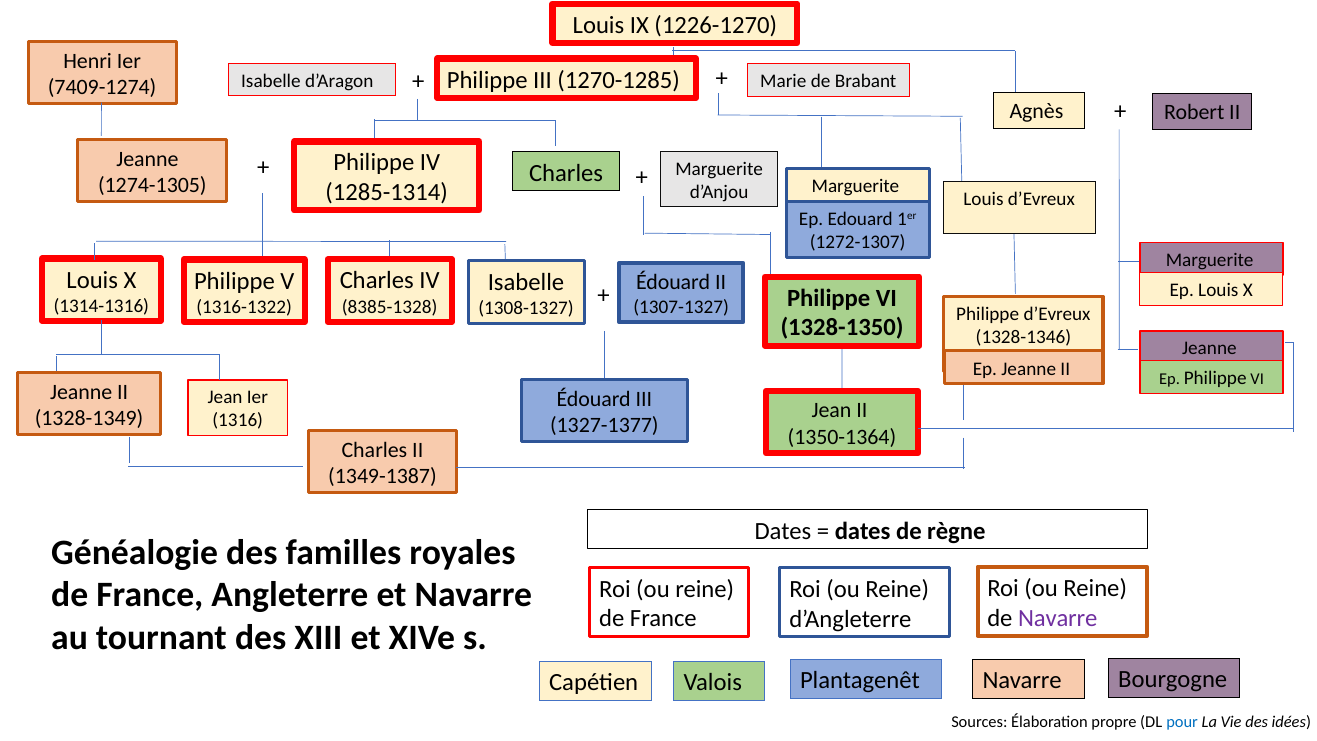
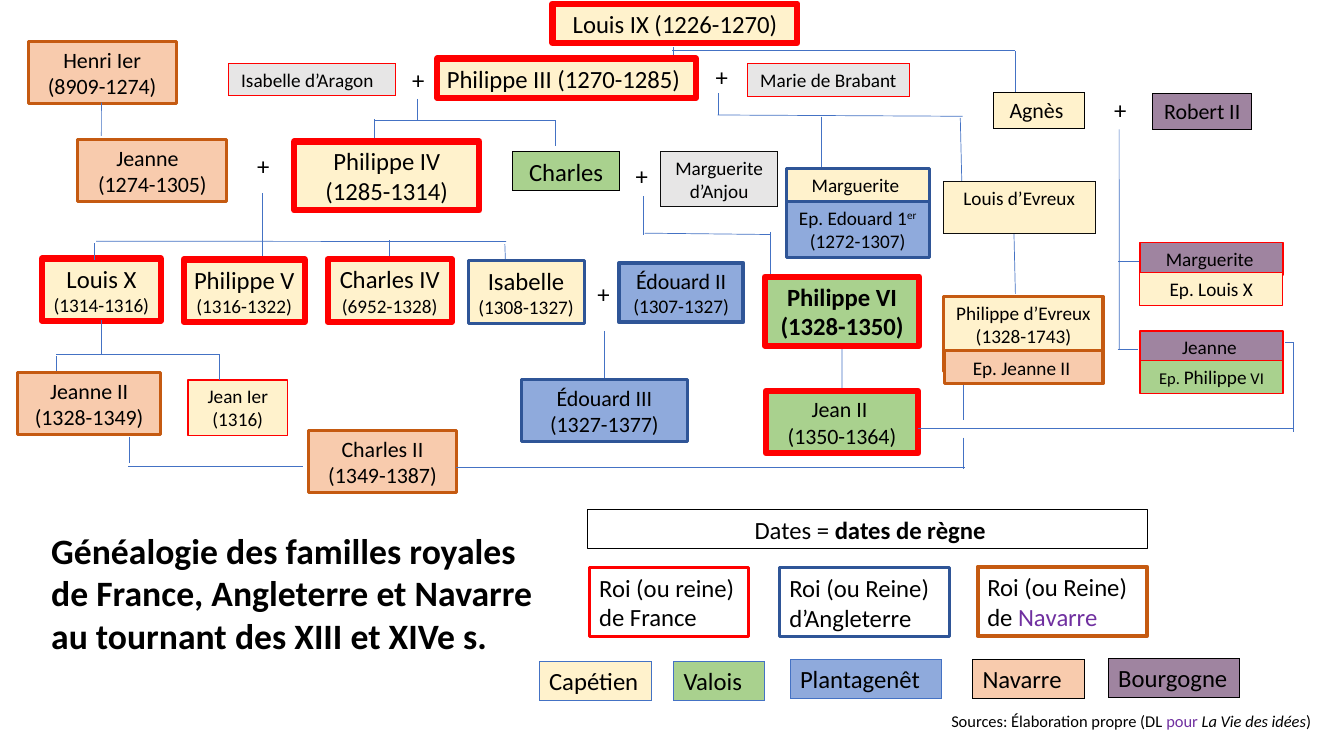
7409-1274: 7409-1274 -> 8909-1274 (102, 87)
8385-1328: 8385-1328 -> 6952-1328 (390, 307)
1328-1346: 1328-1346 -> 1328-1743 (1023, 337)
pour colour: blue -> purple (1182, 722)
